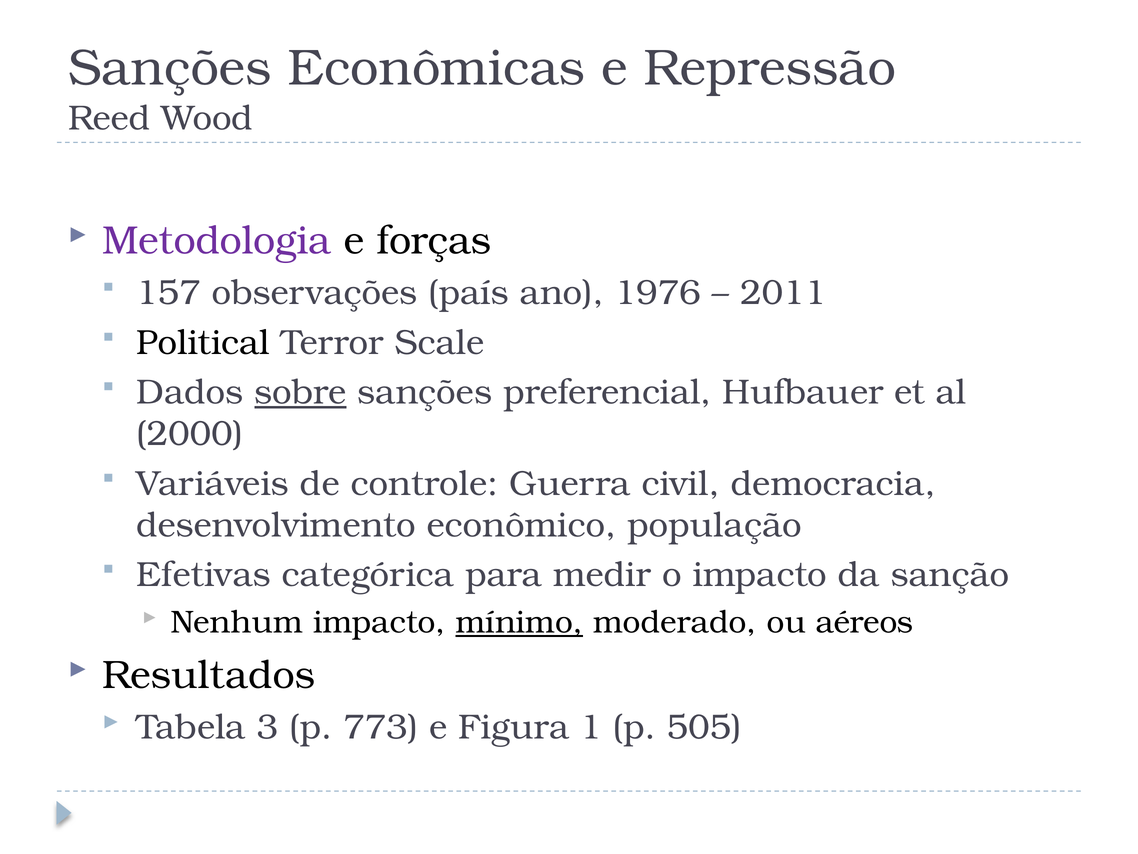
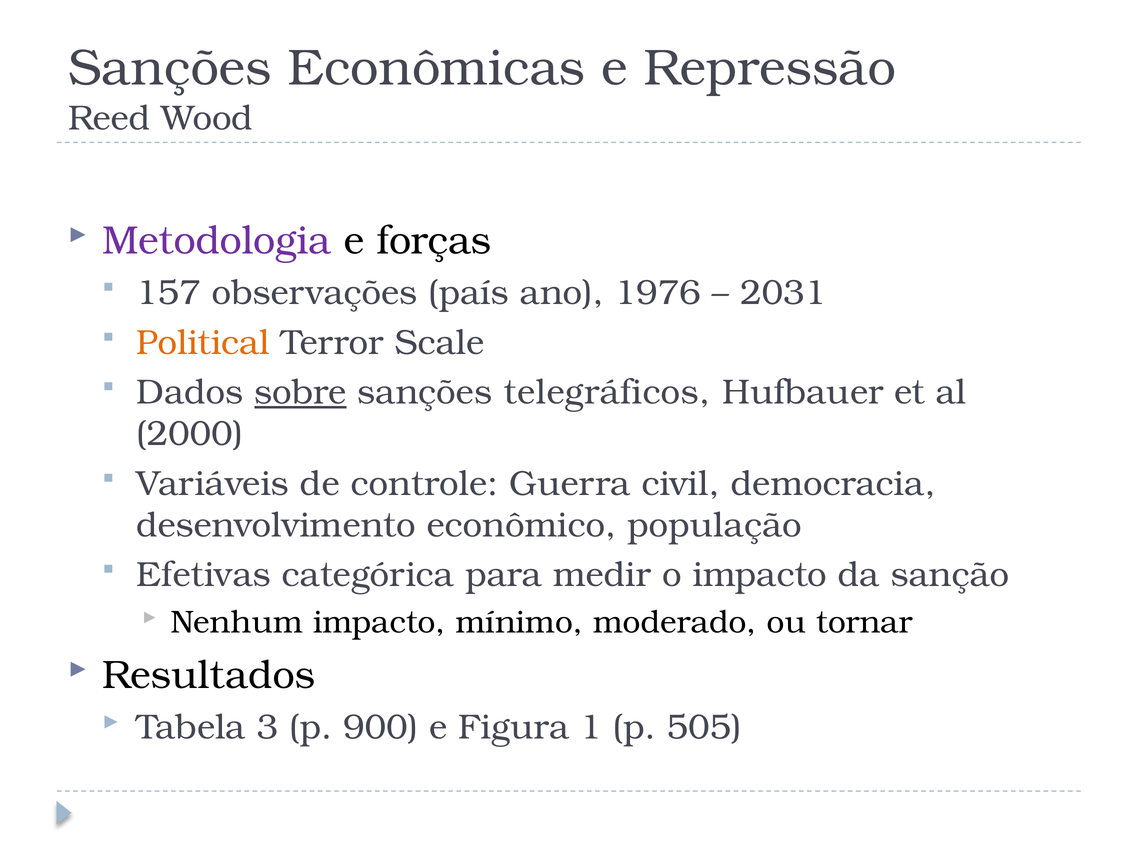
2011: 2011 -> 2031 (783, 293)
Political colour: black -> orange (203, 342)
preferencial: preferencial -> telegráficos (607, 392)
mínimo underline: present -> none (519, 622)
aéreos: aéreos -> tornar (864, 622)
773: 773 -> 900 (381, 727)
